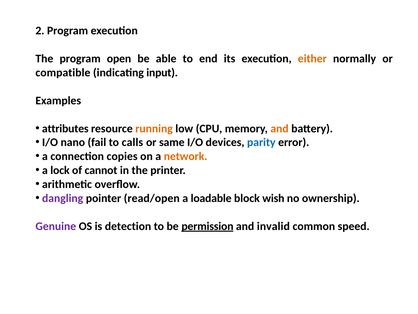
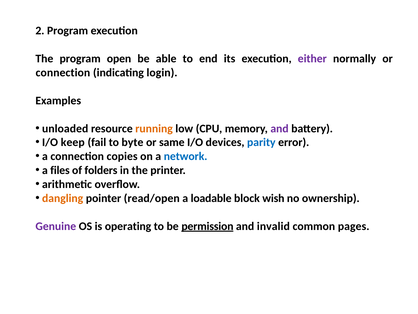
either colour: orange -> purple (312, 59)
compatible: compatible -> connection (63, 73)
input: input -> login (162, 73)
attributes: attributes -> unloaded (65, 128)
and colour: orange -> purple (280, 128)
nano: nano -> keep (73, 142)
calls: calls -> byte (132, 142)
network colour: orange -> blue (186, 156)
lock: lock -> files (60, 170)
cannot: cannot -> folders (101, 170)
dangling colour: purple -> orange (63, 198)
detection: detection -> operating (128, 226)
speed: speed -> pages (354, 226)
